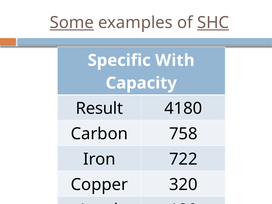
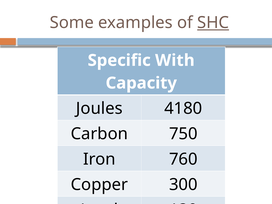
Some underline: present -> none (72, 23)
Result: Result -> Joules (99, 108)
758: 758 -> 750 (183, 134)
722: 722 -> 760 (183, 159)
320: 320 -> 300 (183, 185)
